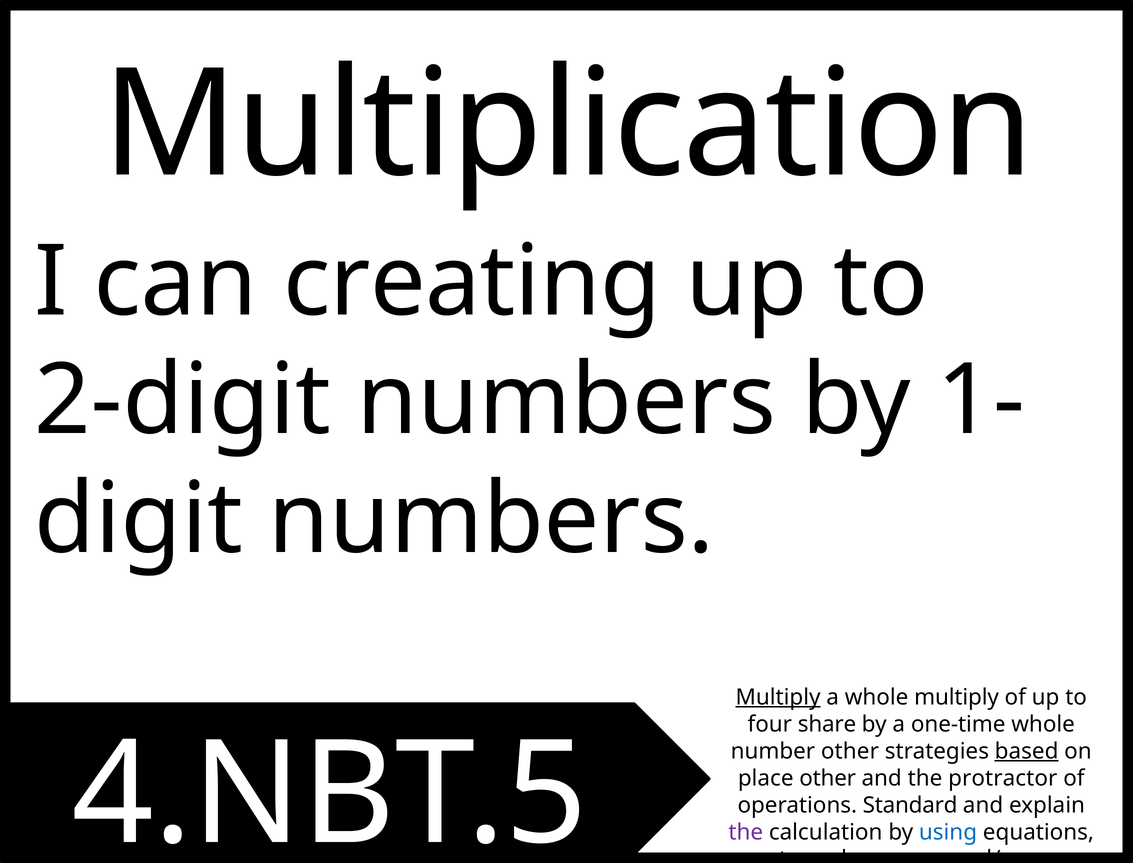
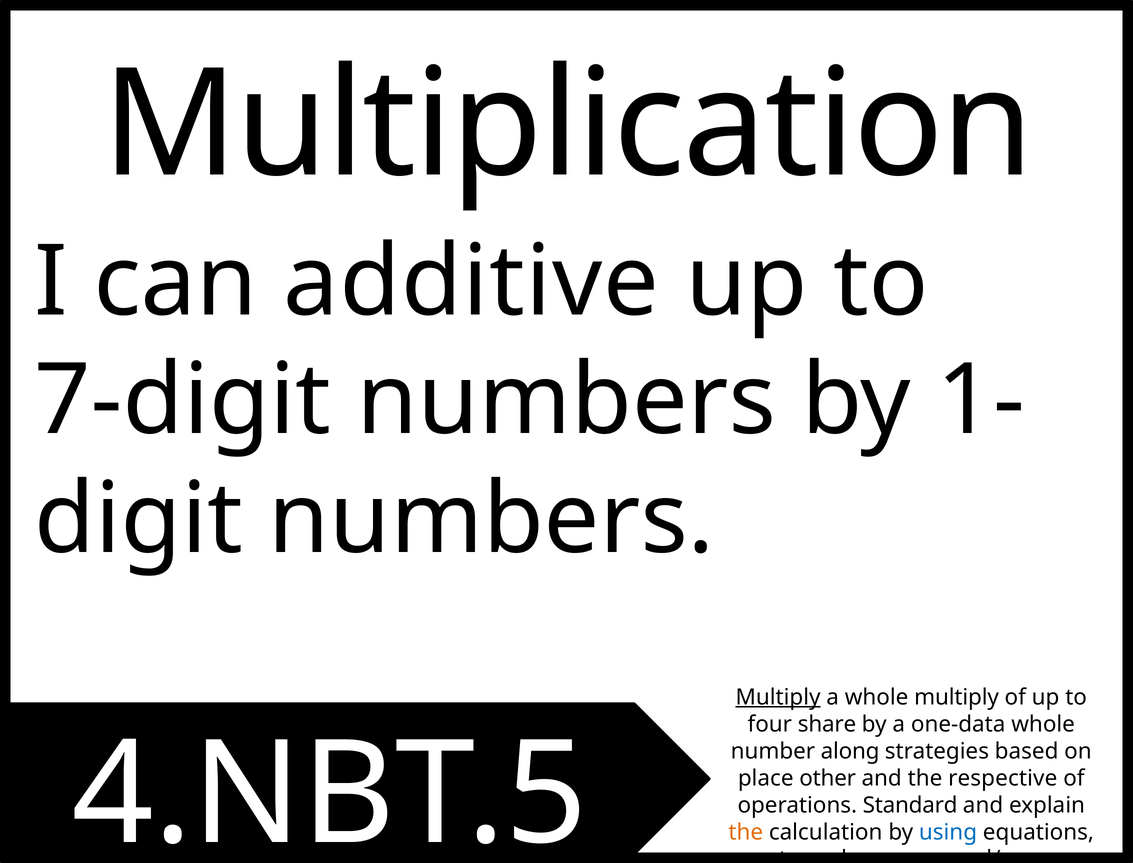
creating: creating -> additive (471, 282)
2-digit: 2-digit -> 7-digit (183, 401)
one-time: one-time -> one-data (958, 724)
number other: other -> along (850, 751)
based underline: present -> none (1027, 751)
protractor: protractor -> respective (1003, 778)
the colour: purple -> orange (746, 832)
